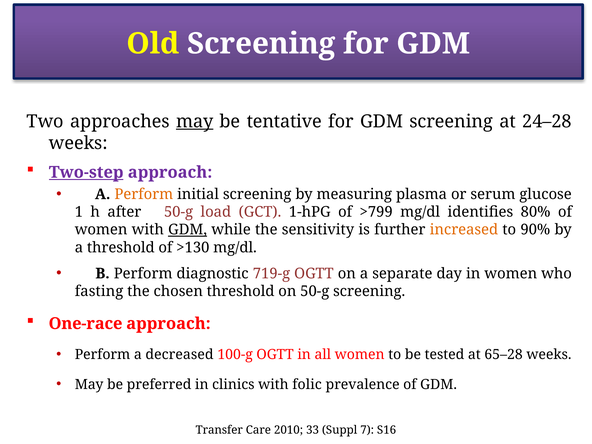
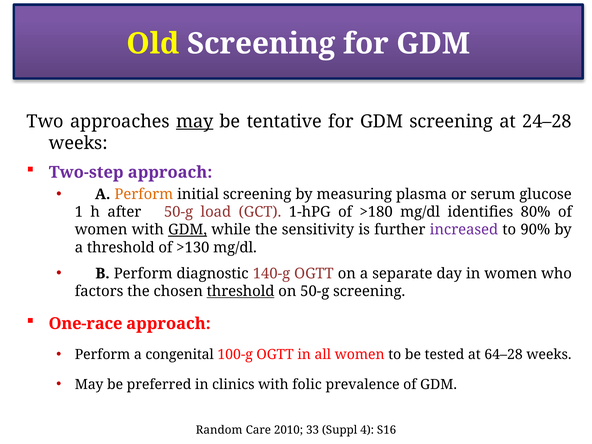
Two-step underline: present -> none (86, 172)
>799: >799 -> >180 (376, 212)
increased colour: orange -> purple (464, 230)
719-g: 719-g -> 140-g (271, 273)
fasting: fasting -> factors (99, 291)
threshold underline: none -> present (241, 291)
decreased: decreased -> congenital (180, 355)
65–28: 65–28 -> 64–28 (504, 355)
Transfer: Transfer -> Random (219, 430)
7: 7 -> 4 (367, 430)
